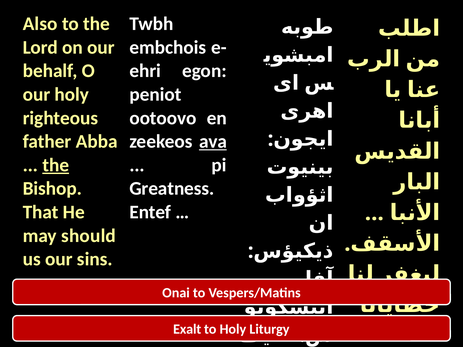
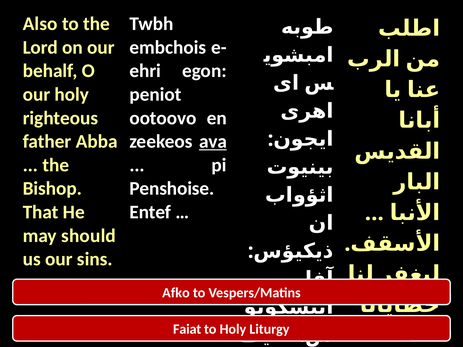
the underline: present -> none (56, 165)
Greatness: Greatness -> Penshoise (172, 189)
Onai: Onai -> Afko (176, 293)
Exalt: Exalt -> Faiat (187, 330)
